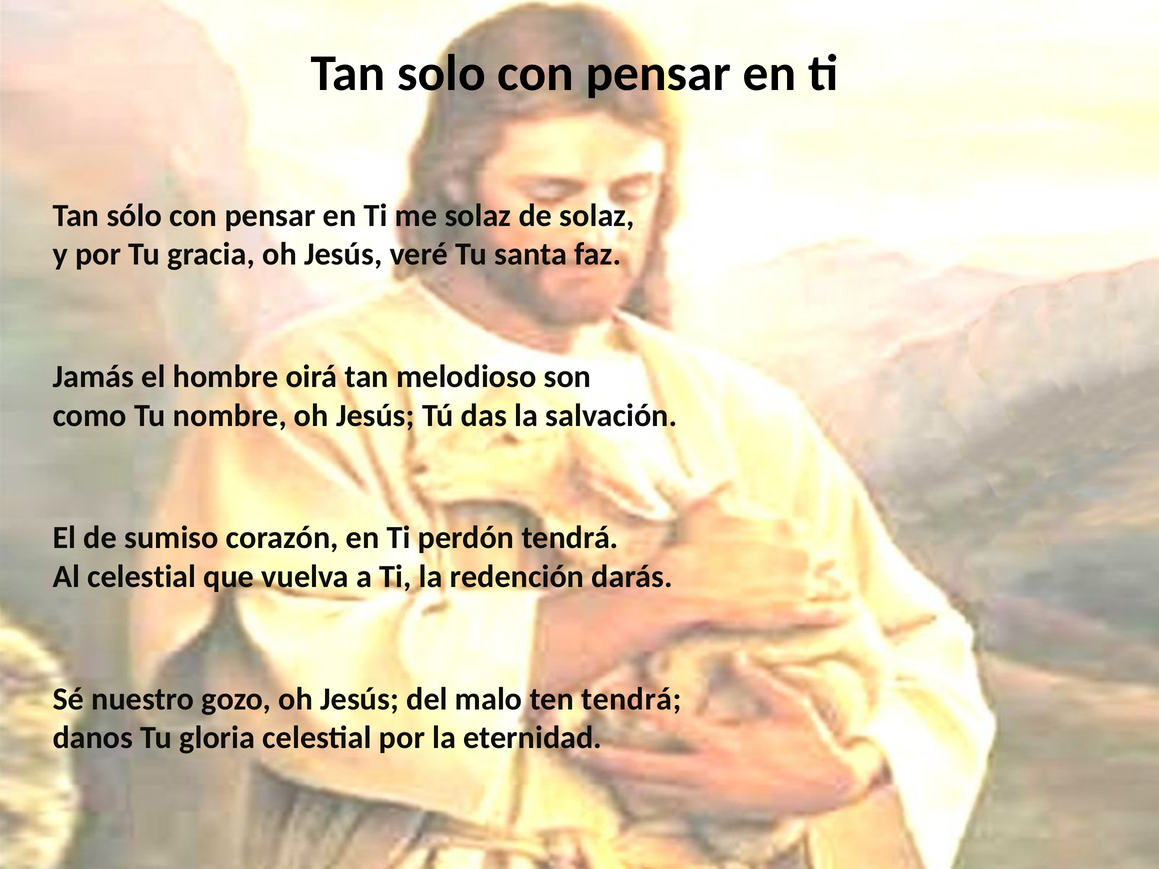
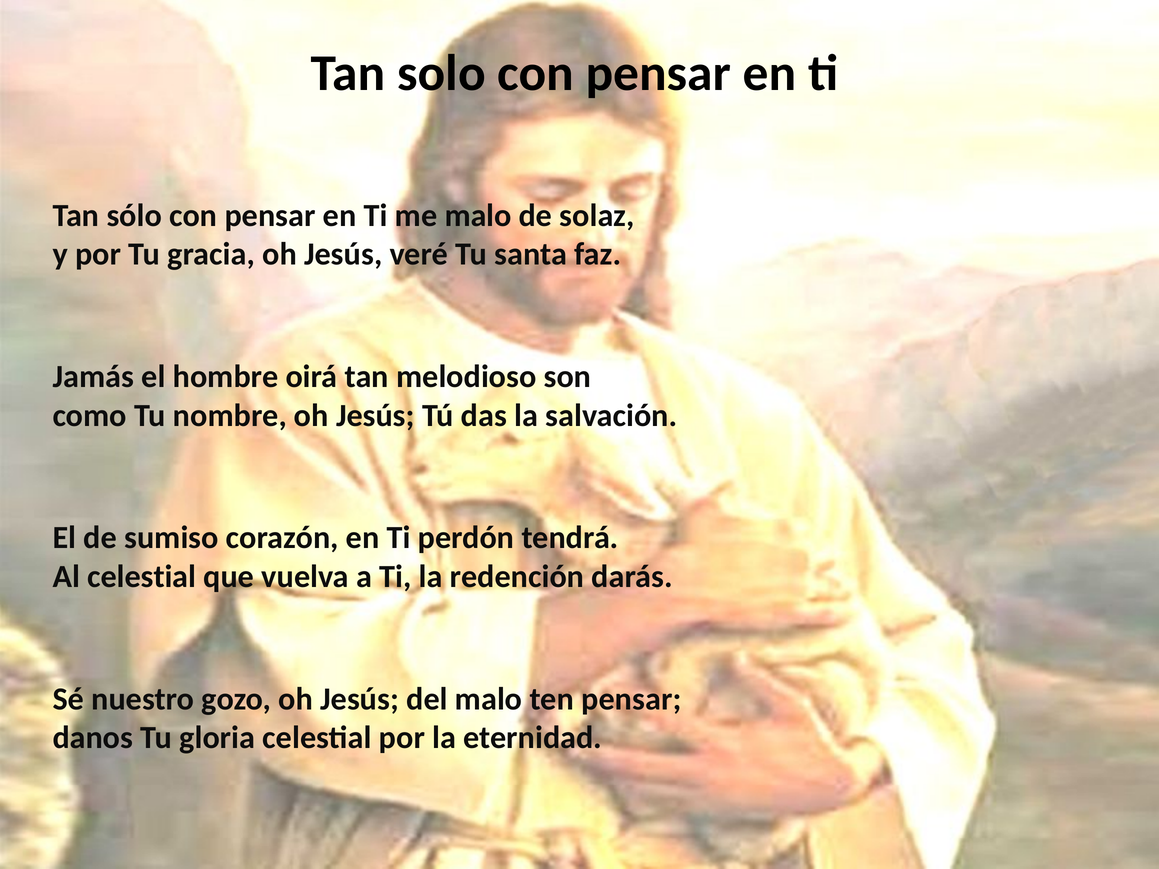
me solaz: solaz -> malo (478, 216)
ten tendrá: tendrá -> pensar (631, 699)
